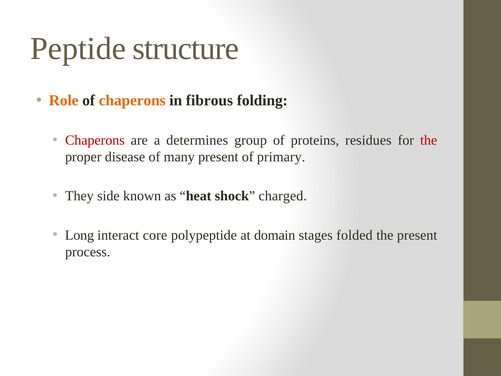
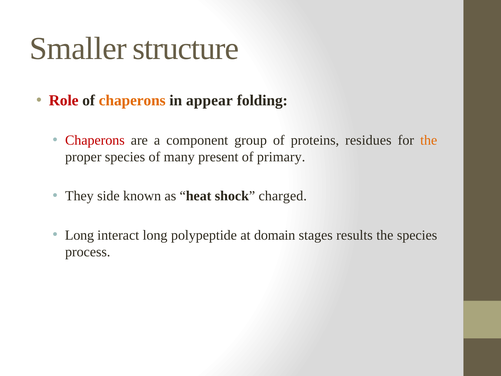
Peptide: Peptide -> Smaller (78, 49)
Role colour: orange -> red (64, 100)
fibrous: fibrous -> appear (209, 100)
determines: determines -> component (197, 140)
the colour: red -> orange (429, 140)
proper disease: disease -> species (125, 157)
interact core: core -> long (155, 235)
folded: folded -> results (355, 235)
the present: present -> species (417, 235)
